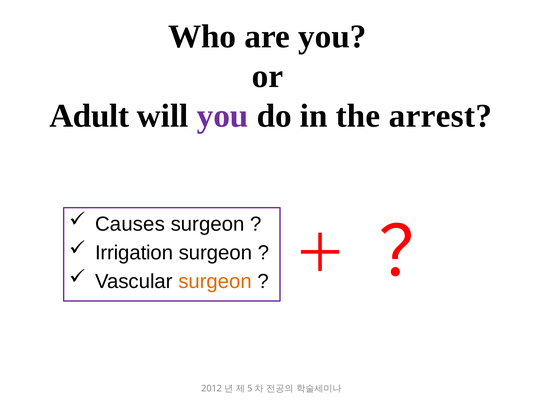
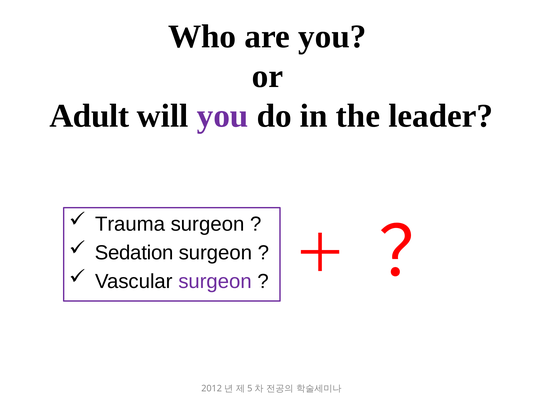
arrest: arrest -> leader (441, 116)
Causes: Causes -> Trauma (130, 224)
Irrigation: Irrigation -> Sedation (134, 253)
surgeon colour: orange -> purple (215, 282)
